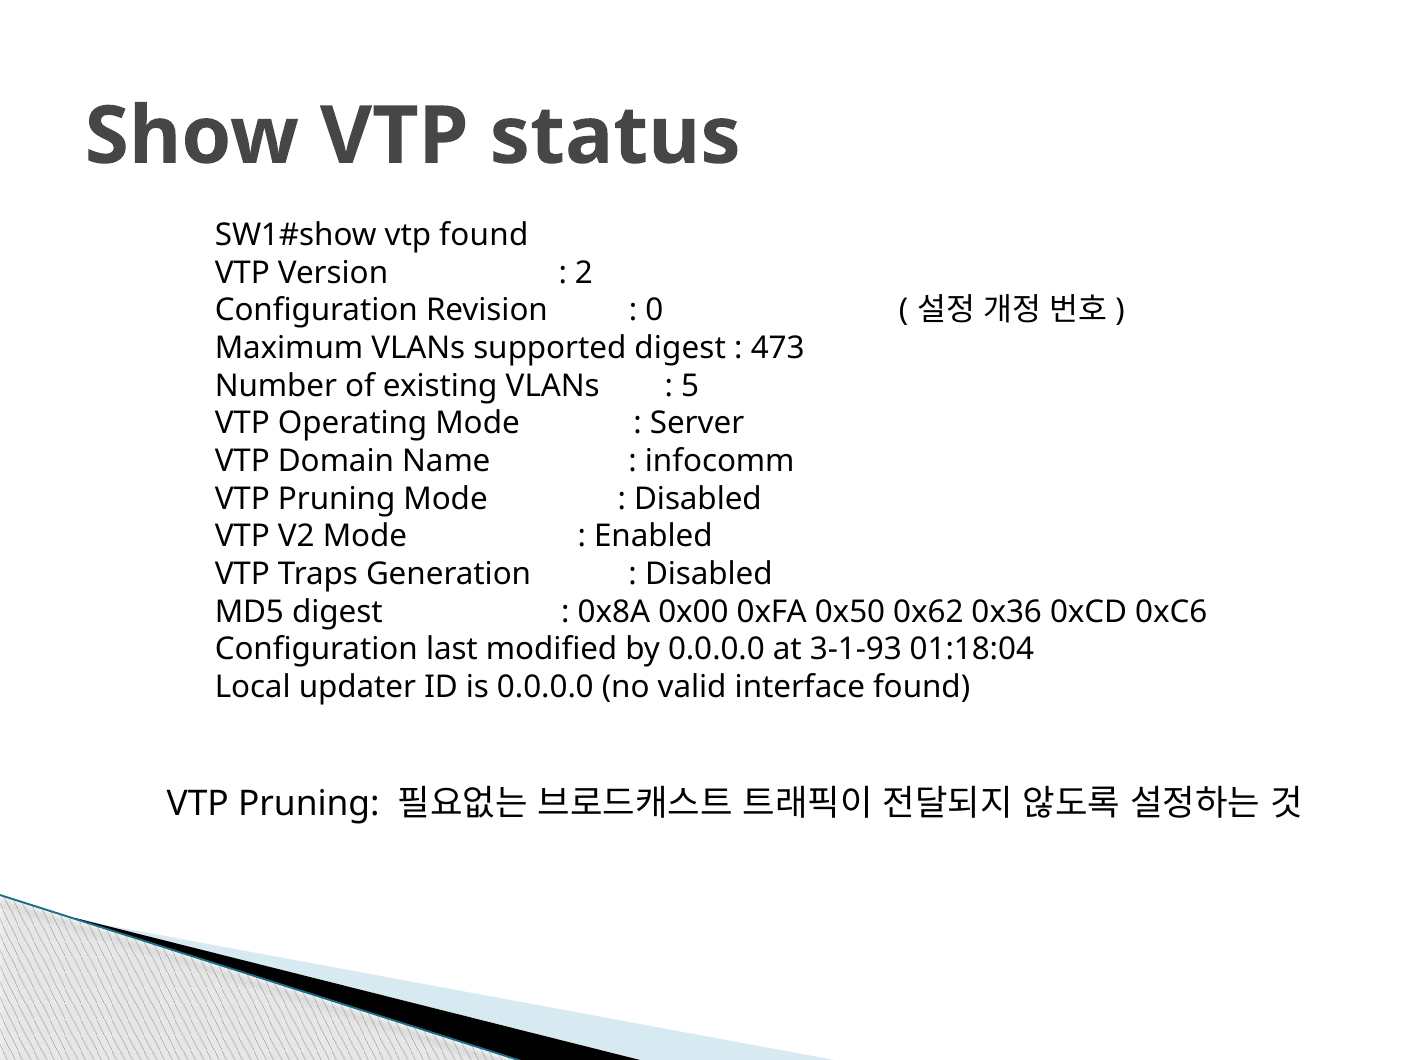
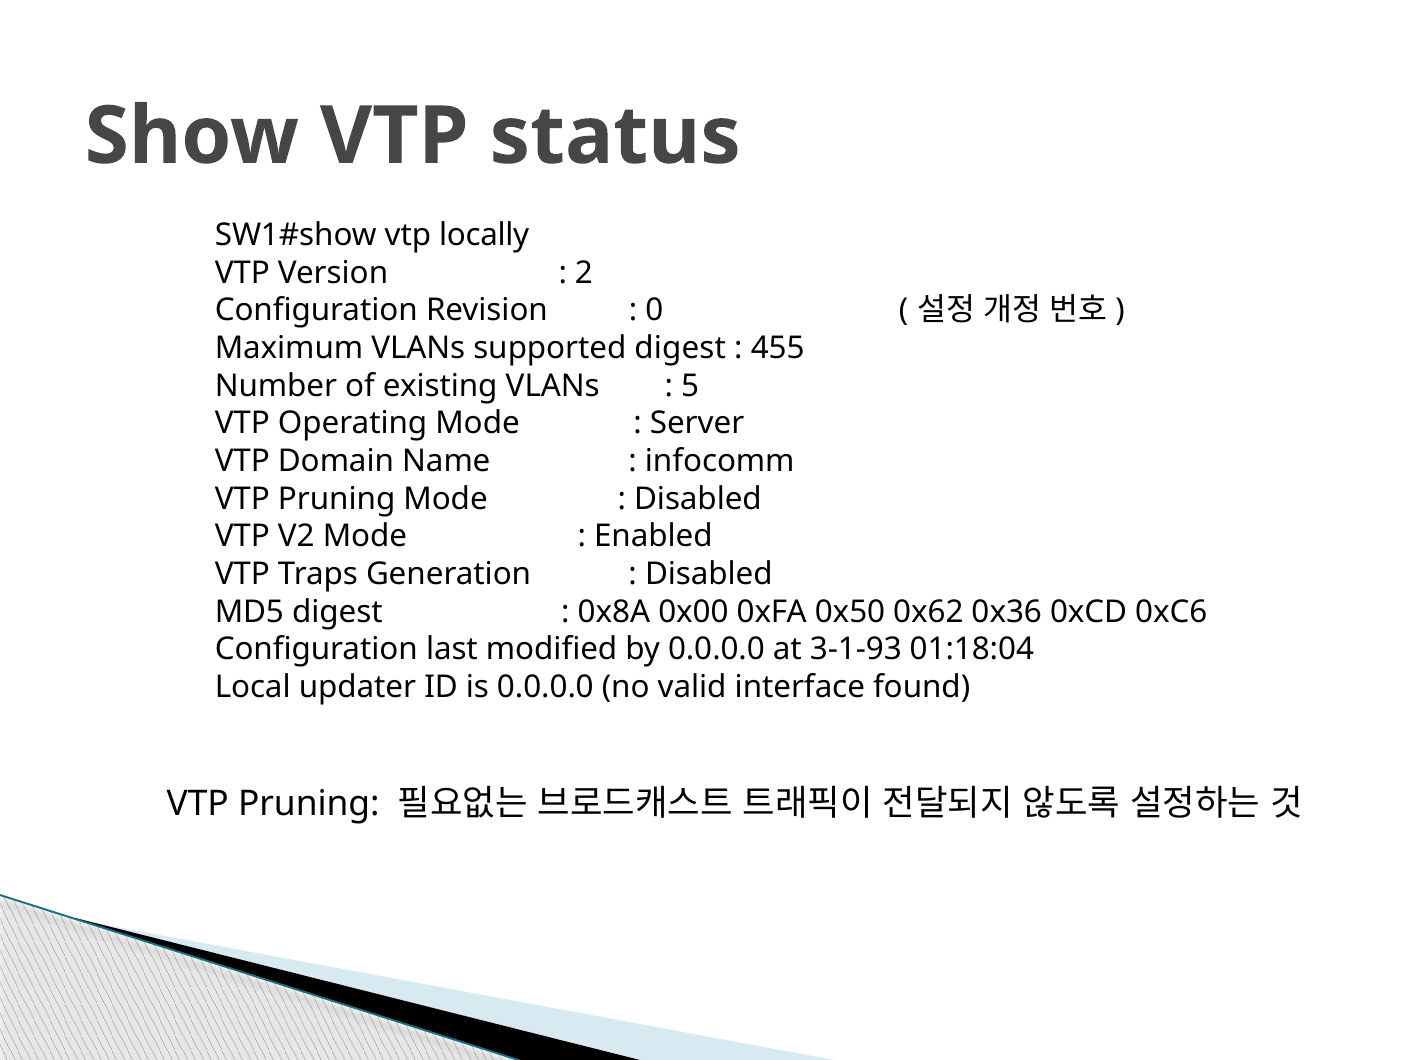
vtp found: found -> locally (484, 235)
473: 473 -> 455 (778, 348)
